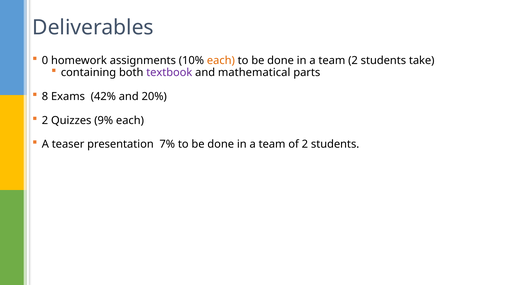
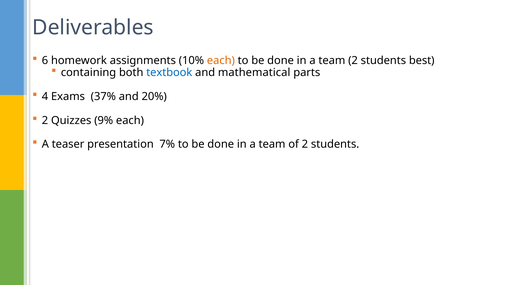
0: 0 -> 6 (45, 61)
take: take -> best (422, 61)
textbook colour: purple -> blue (169, 73)
8: 8 -> 4 (45, 96)
42%: 42% -> 37% (103, 96)
